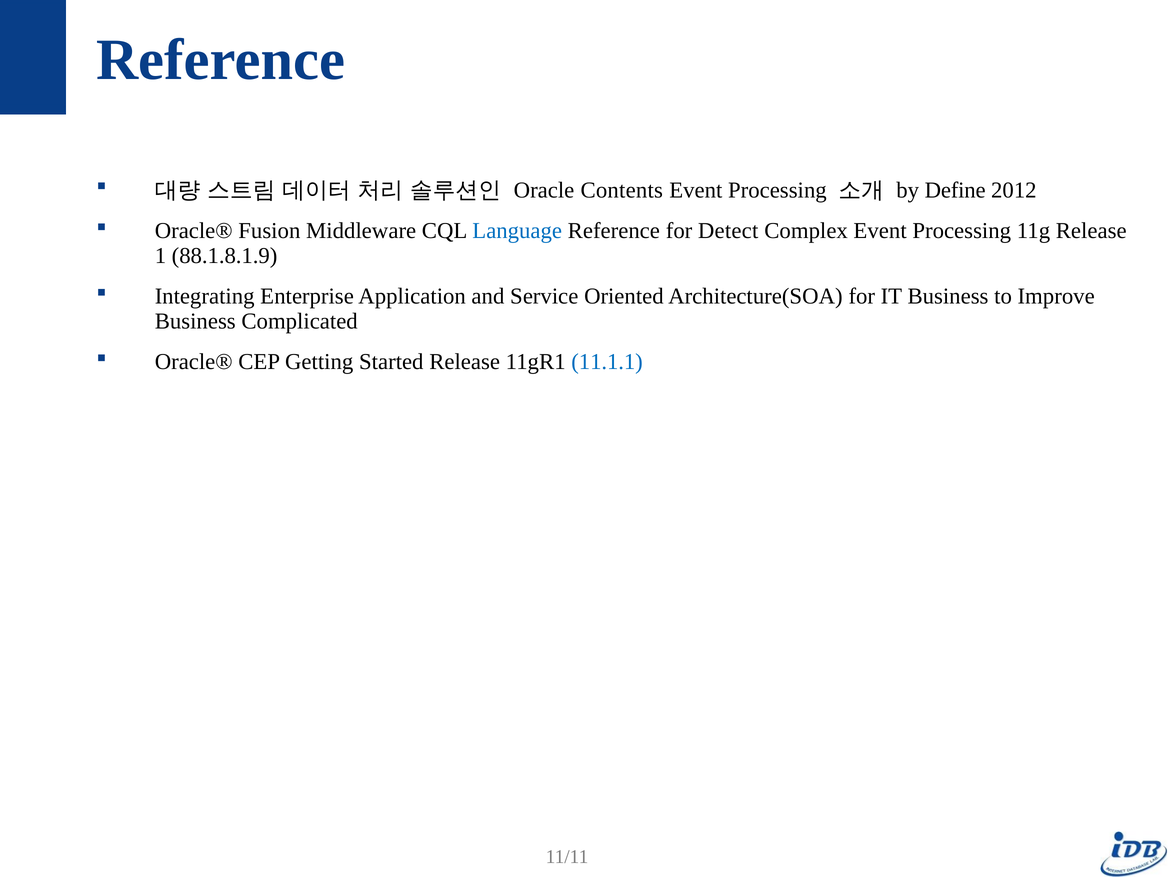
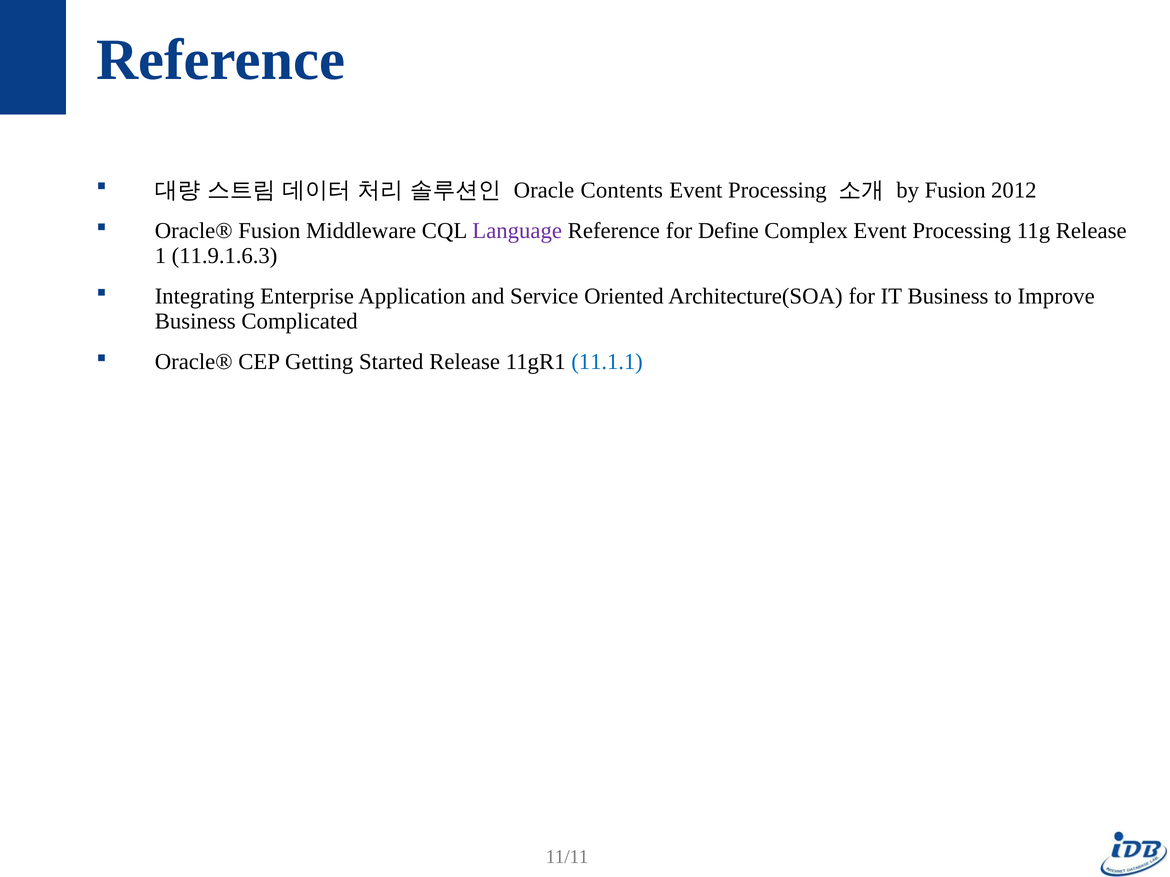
by Define: Define -> Fusion (955, 190)
Language colour: blue -> purple (517, 231)
Detect: Detect -> Define (728, 231)
88.1.8.1.9: 88.1.8.1.9 -> 11.9.1.6.3 (225, 256)
